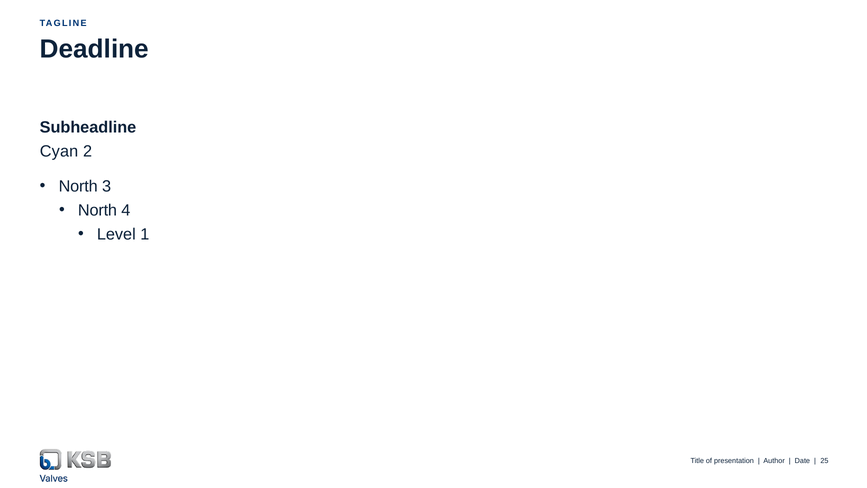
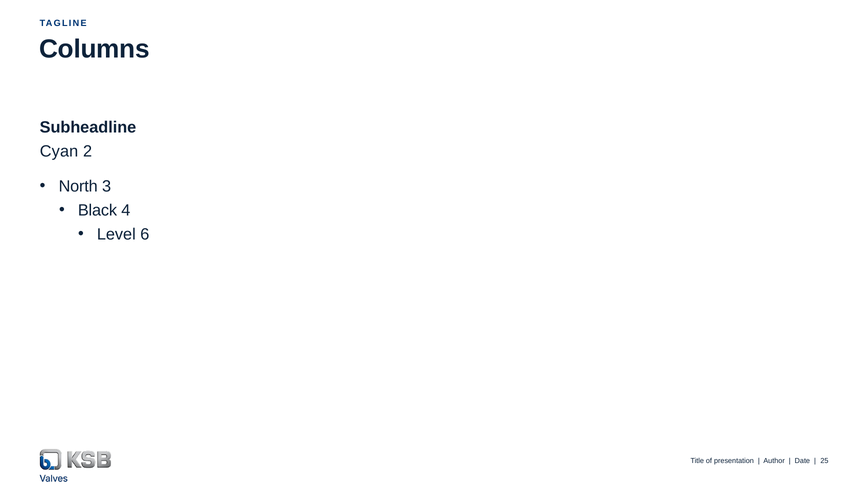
Deadline: Deadline -> Columns (94, 49)
North: North -> Black (97, 210)
1: 1 -> 6 (145, 234)
